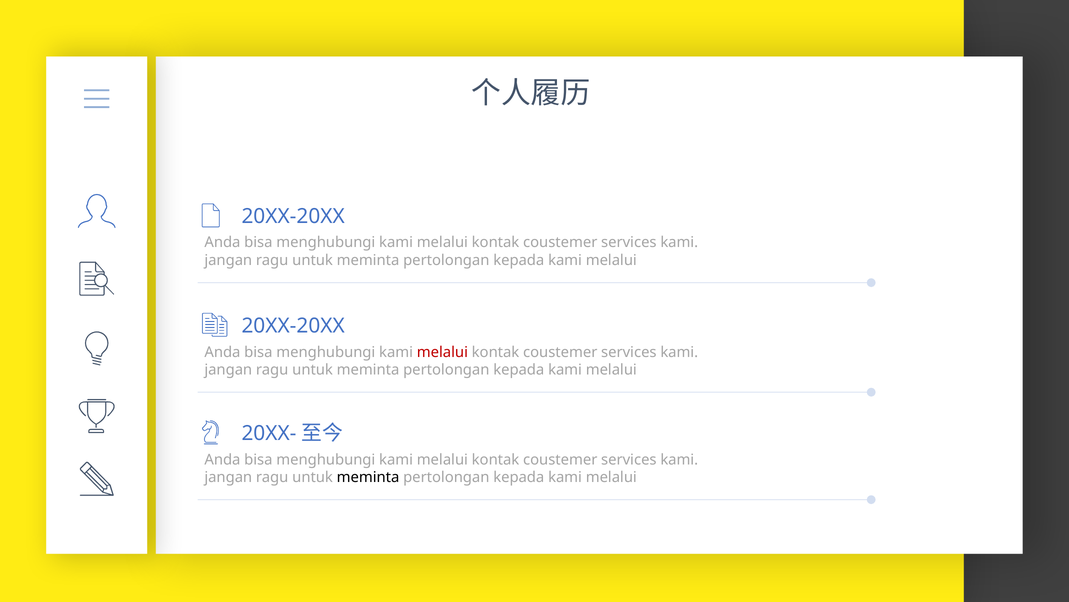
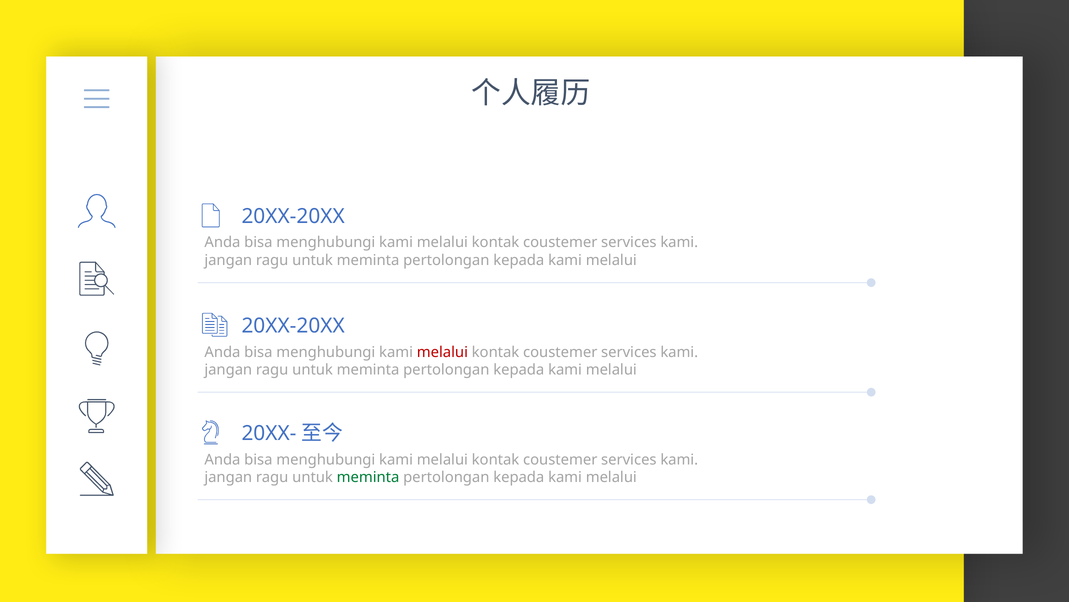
meminta colour: black -> green (368, 477)
